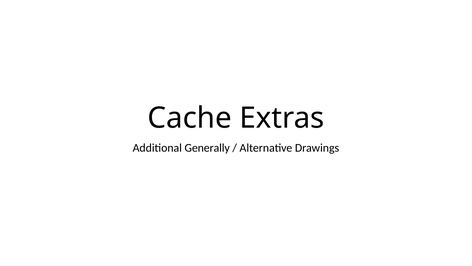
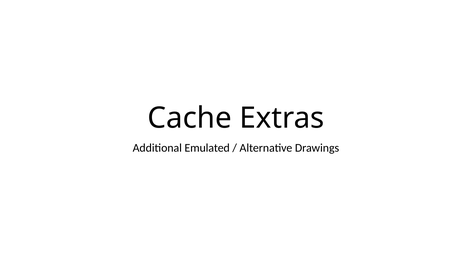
Generally: Generally -> Emulated (207, 148)
